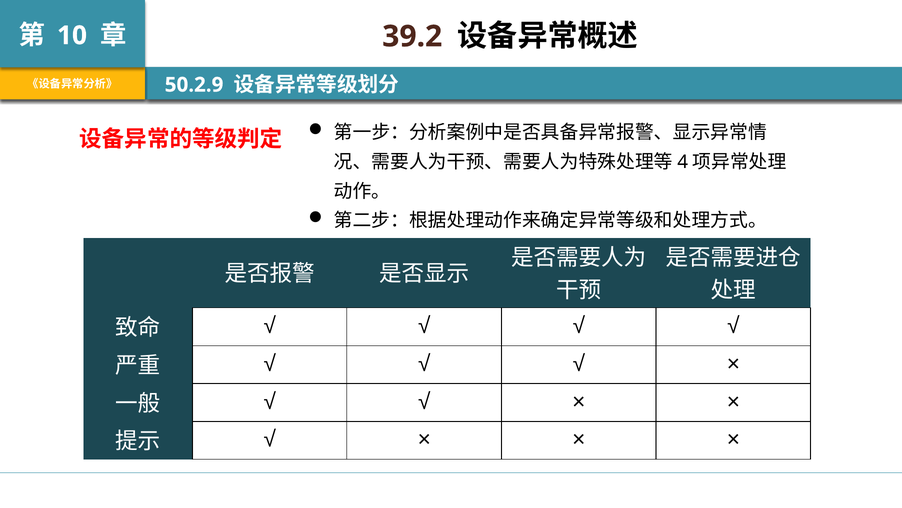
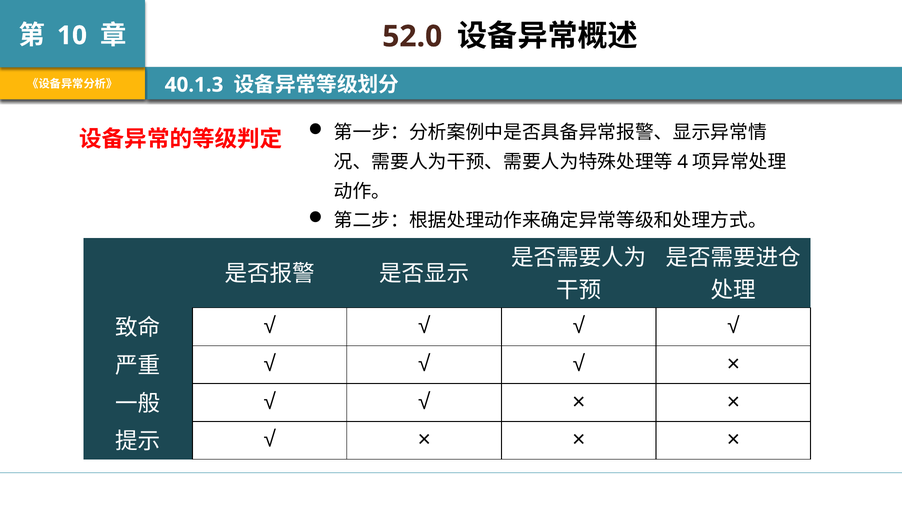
39.2: 39.2 -> 52.0 (412, 36)
50.2.9: 50.2.9 -> 40.1.3 (194, 85)
